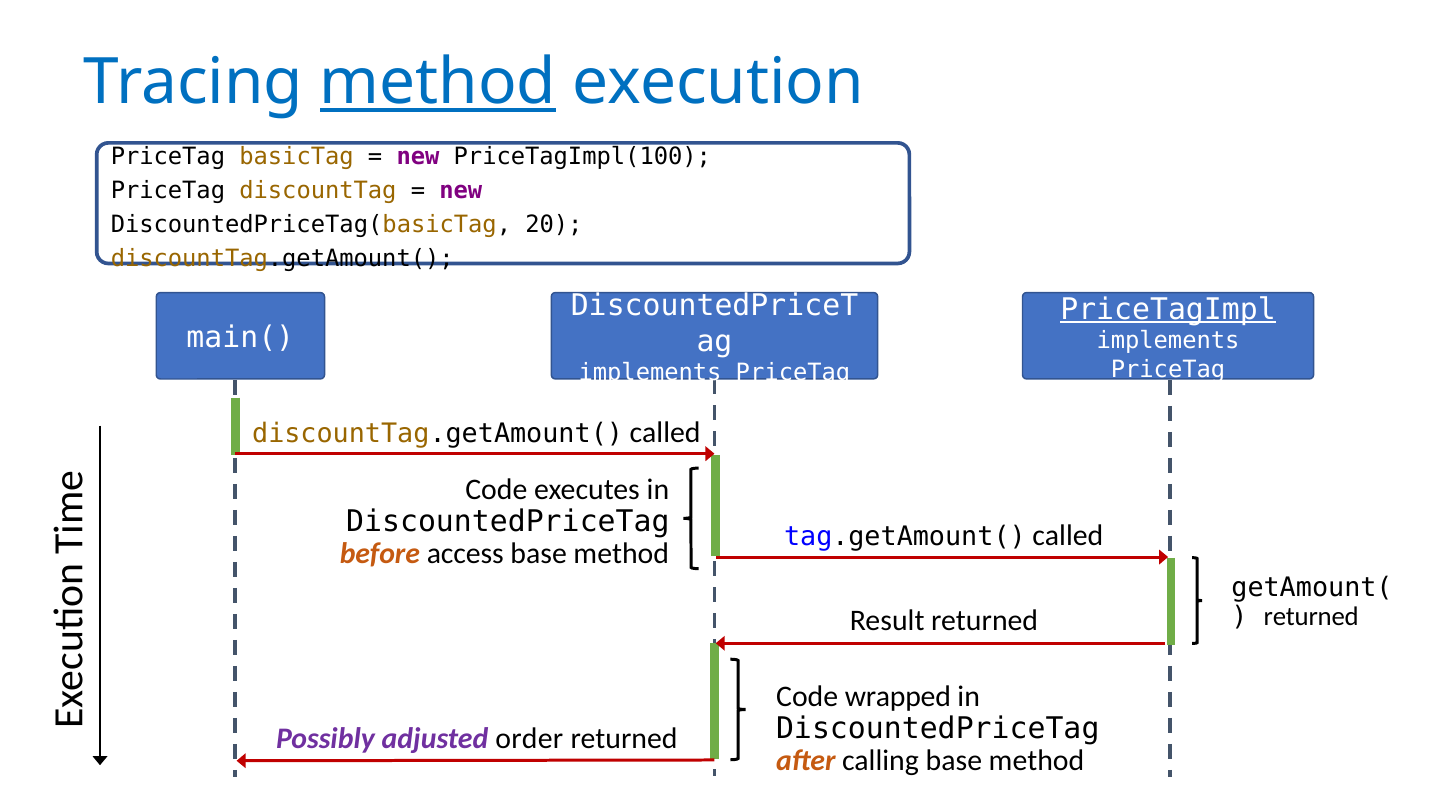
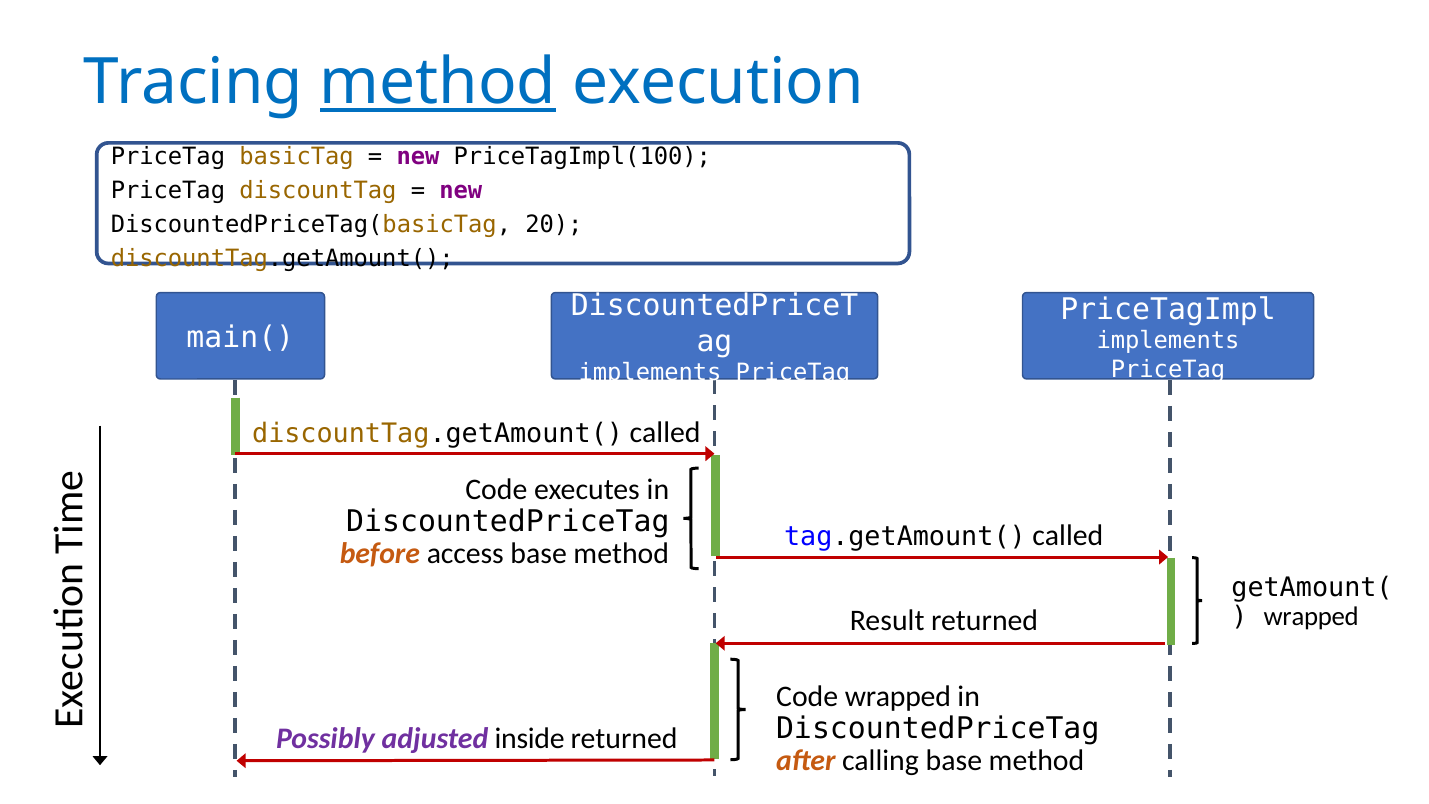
PriceTagImpl underline: present -> none (1168, 309)
returned: returned -> wrapped (1311, 617)
order: order -> inside (530, 738)
